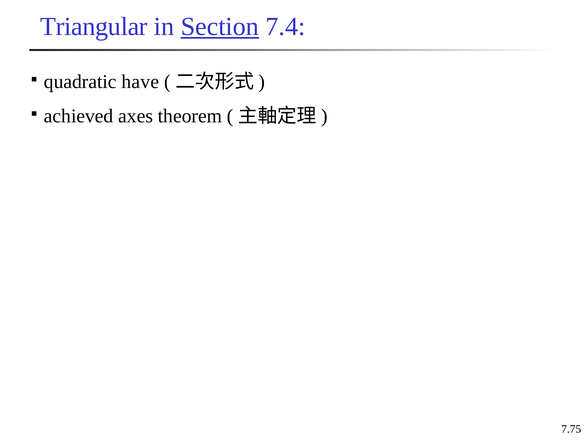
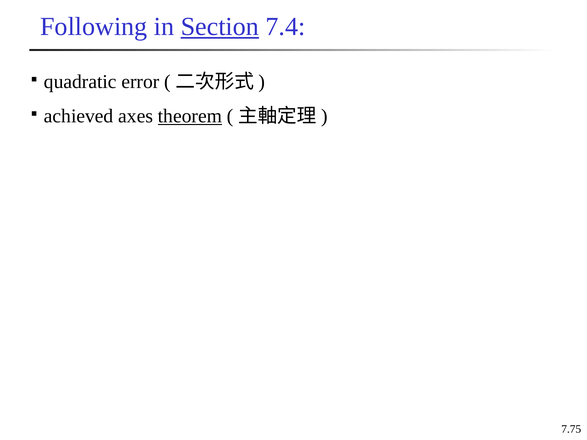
Triangular: Triangular -> Following (94, 27)
have: have -> error (140, 82)
theorem underline: none -> present (190, 116)
